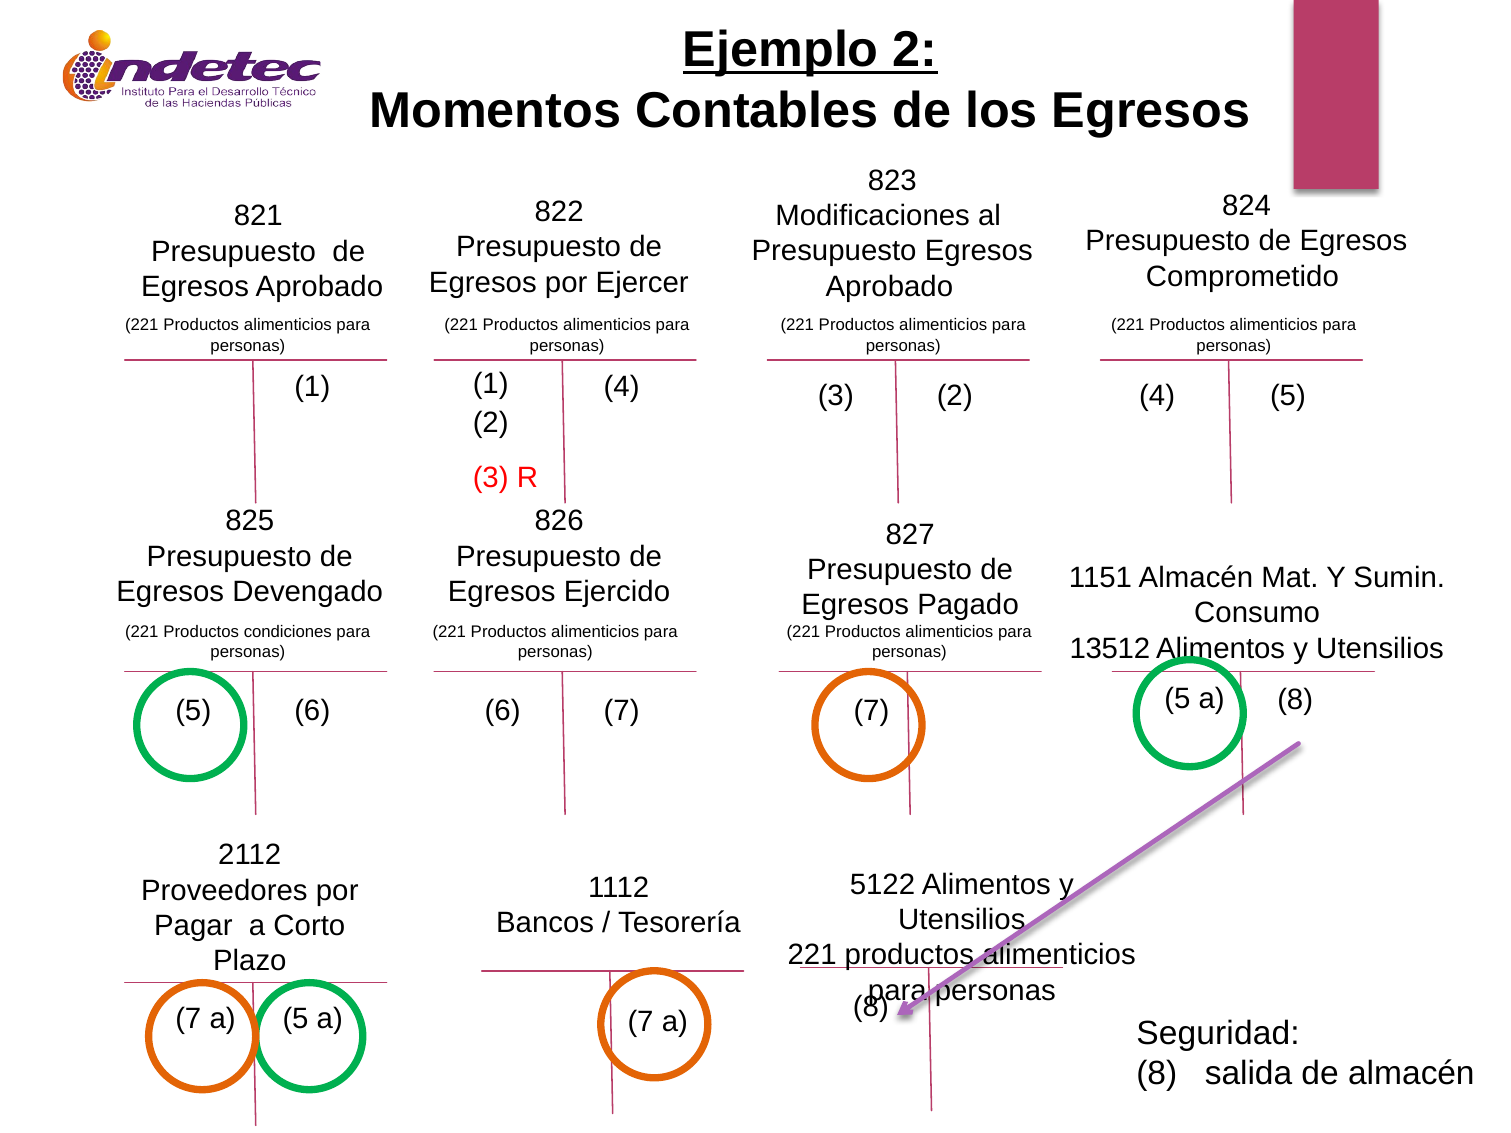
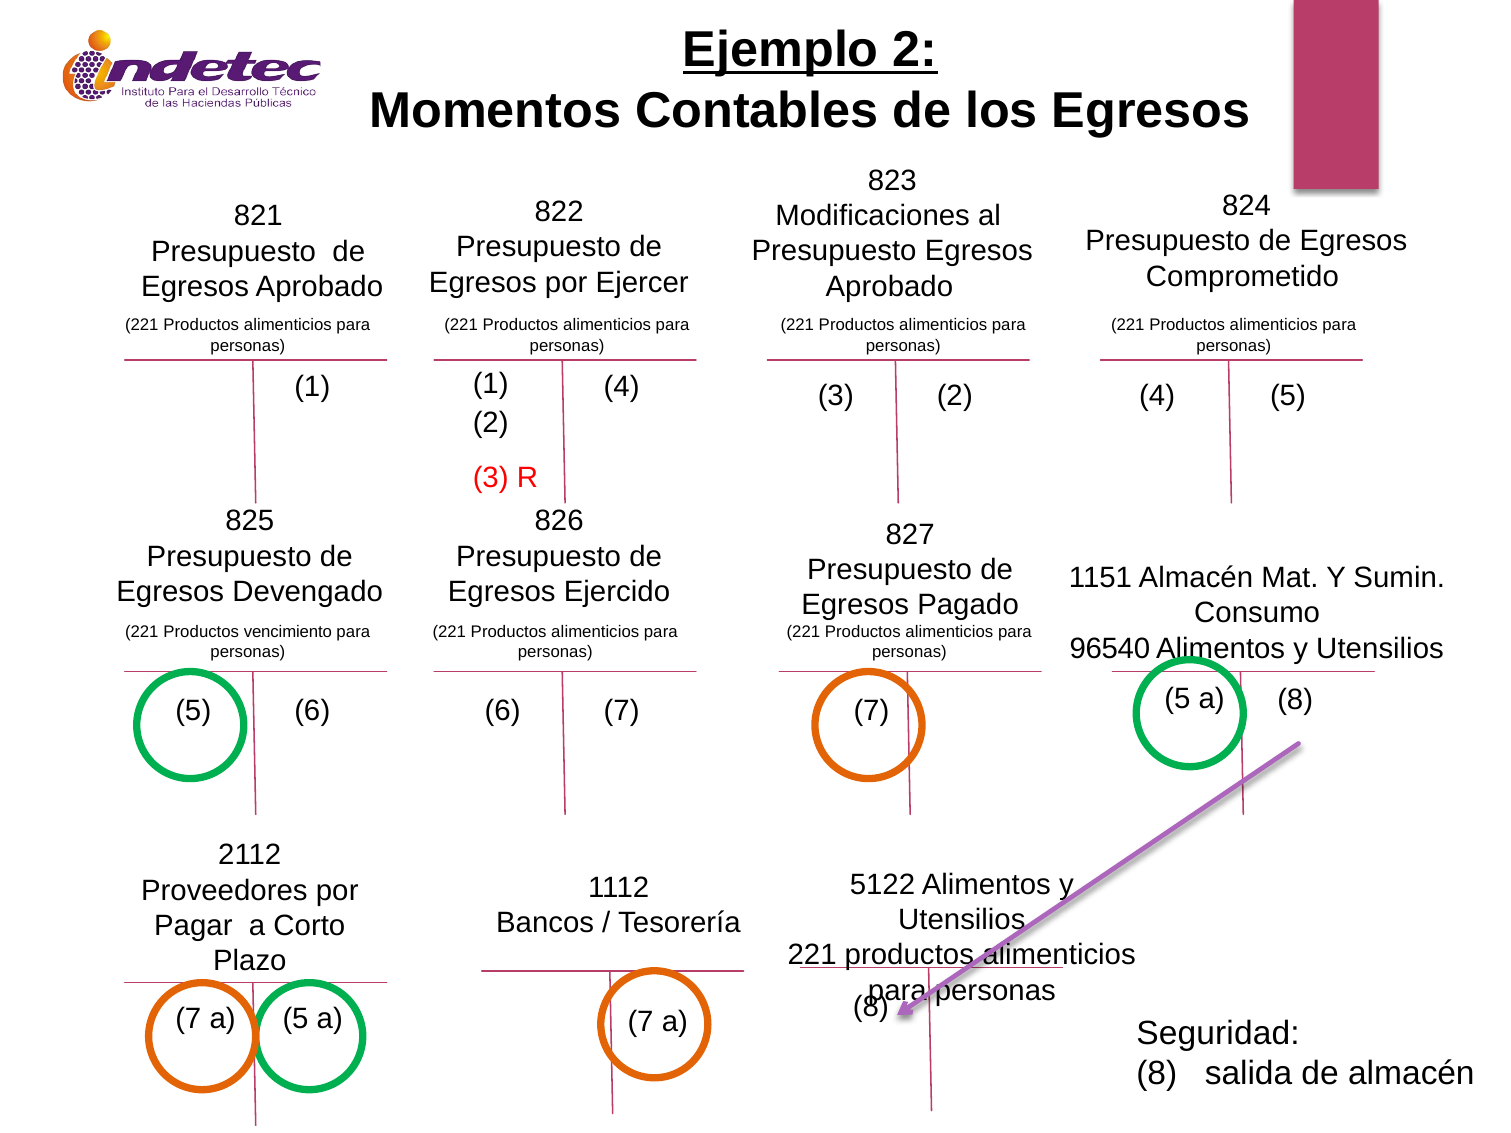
condiciones: condiciones -> vencimiento (288, 632)
13512: 13512 -> 96540 (1110, 648)
